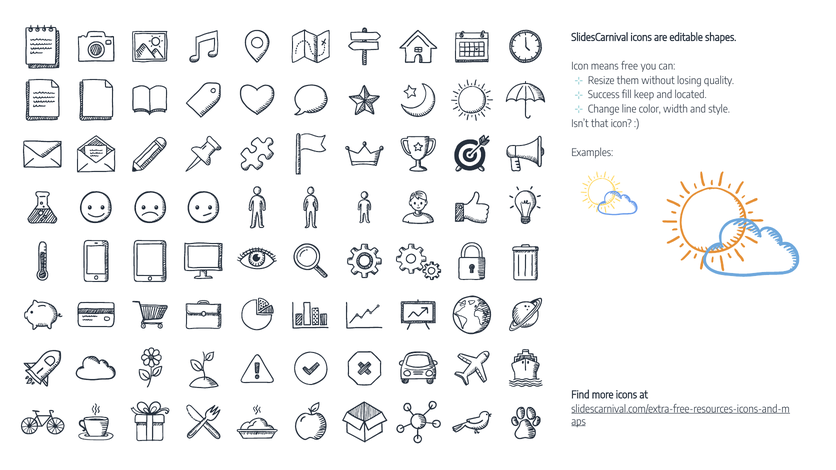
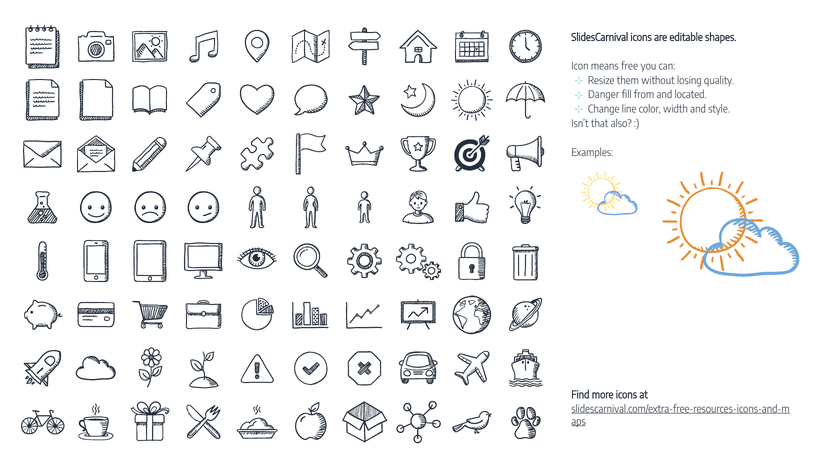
Success: Success -> Danger (604, 95)
keep: keep -> from (644, 95)
that icon: icon -> also (621, 124)
